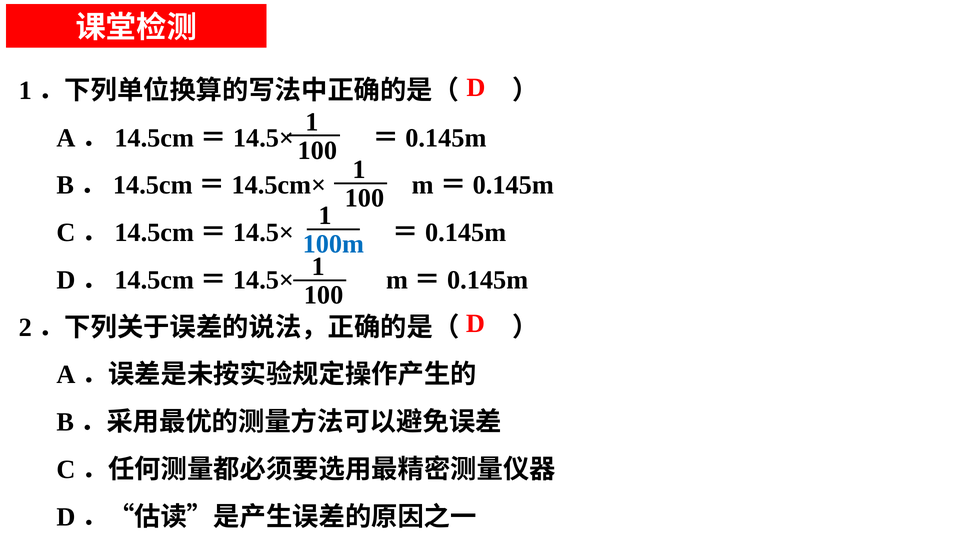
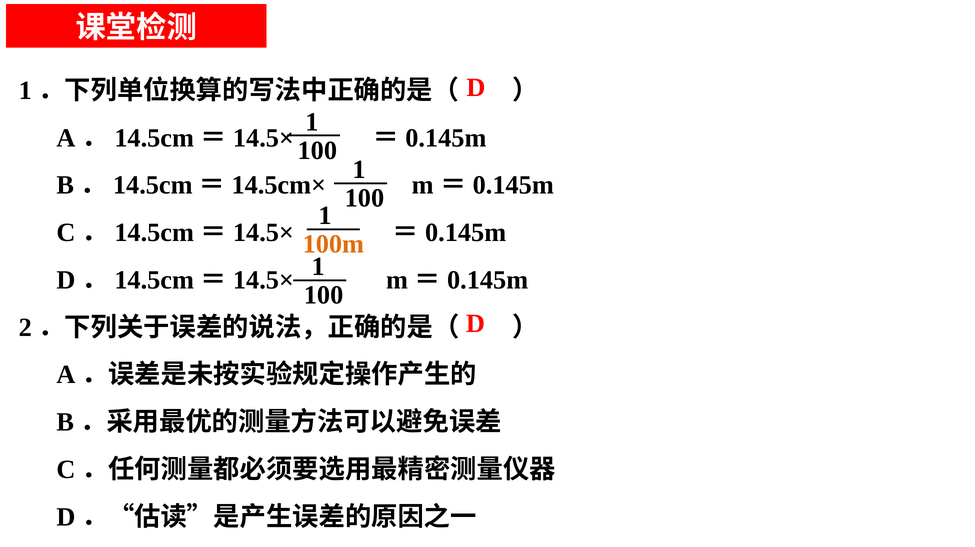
100m colour: blue -> orange (333, 244)
